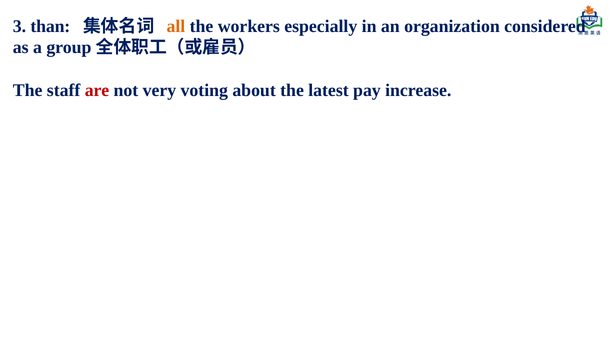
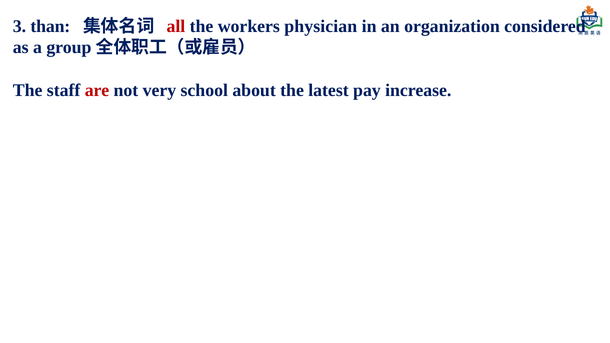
all colour: orange -> red (176, 26)
especially: especially -> physician (321, 26)
voting: voting -> school (204, 90)
